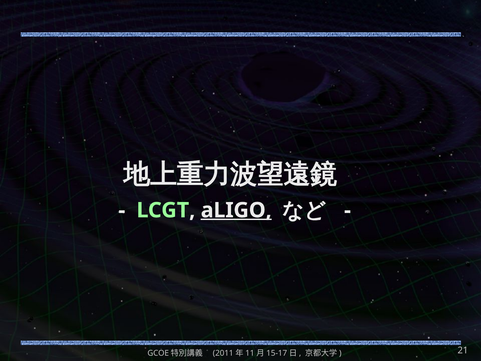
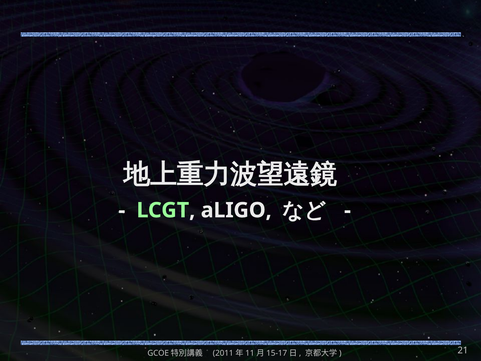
aLIGO underline: present -> none (236, 210)
